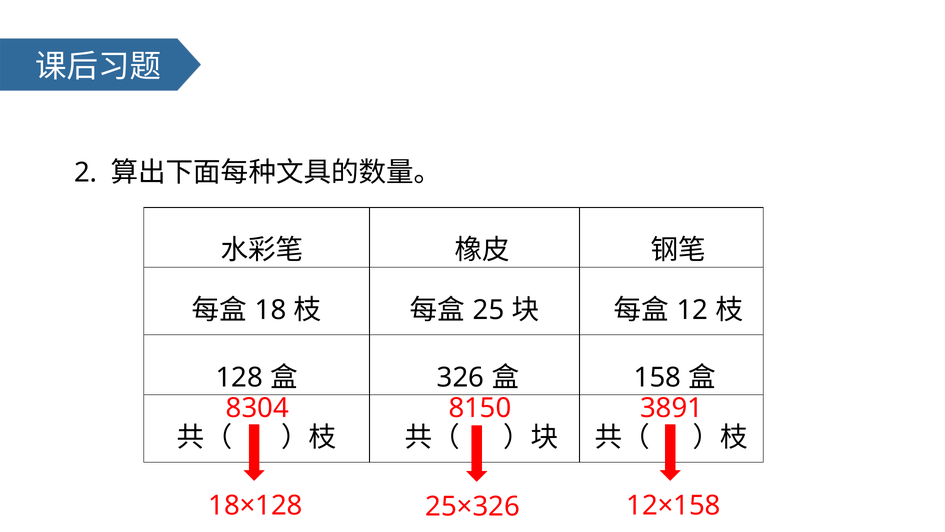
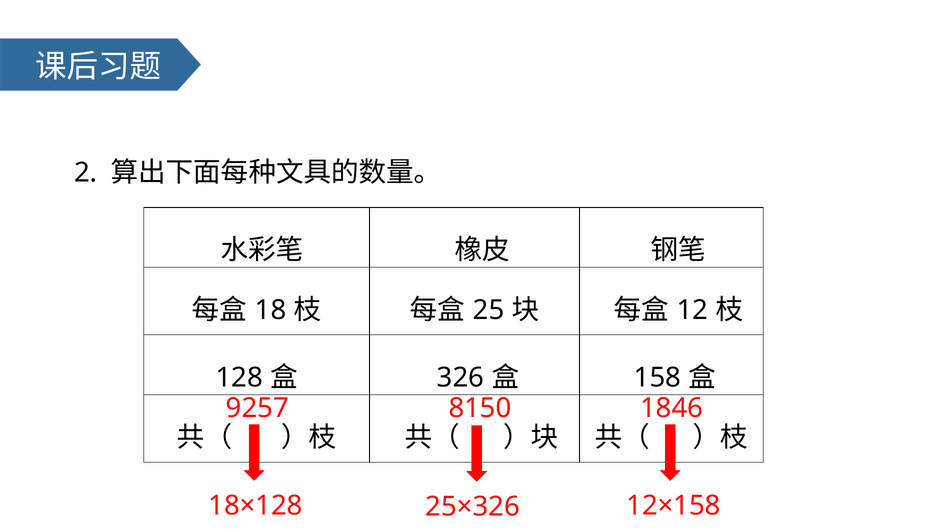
8304: 8304 -> 9257 (257, 408)
3891: 3891 -> 1846 (672, 408)
